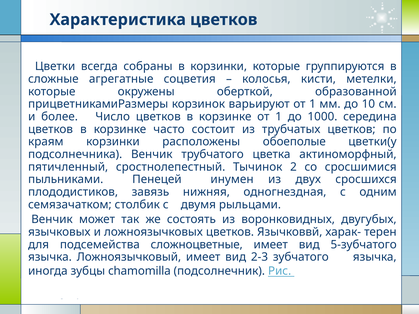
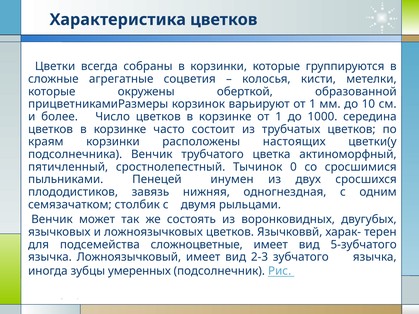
обоеполые: обоеполые -> настоящих (294, 142)
2: 2 -> 0 (293, 167)
chamomilla: chamomilla -> умеренных (139, 271)
